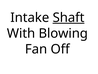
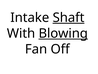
Blowing underline: none -> present (63, 33)
